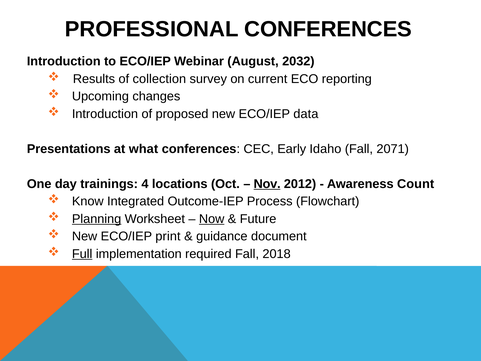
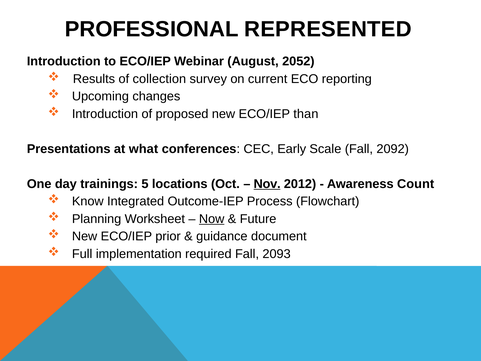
PROFESSIONAL CONFERENCES: CONFERENCES -> REPRESENTED (328, 29)
2032: 2032 -> 2052 (298, 61)
data: data -> than (306, 114)
Idaho: Idaho -> Scale (325, 149)
2071: 2071 -> 2092 (393, 149)
4: 4 -> 5 (145, 184)
Planning underline: present -> none (97, 219)
print: print -> prior (168, 236)
Full underline: present -> none (82, 254)
2018: 2018 -> 2093 (277, 254)
